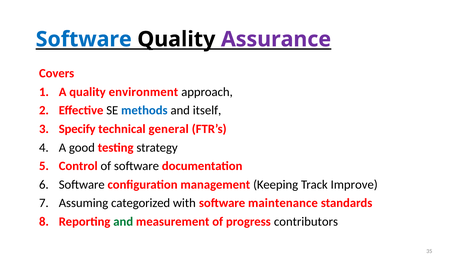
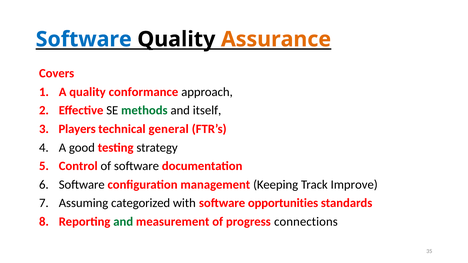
Assurance colour: purple -> orange (276, 39)
environment: environment -> conformance (143, 92)
methods colour: blue -> green (144, 111)
Specify: Specify -> Players (77, 129)
maintenance: maintenance -> opportunities (283, 203)
contributors: contributors -> connections (306, 222)
